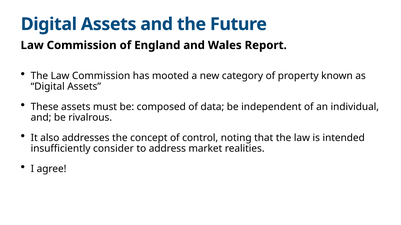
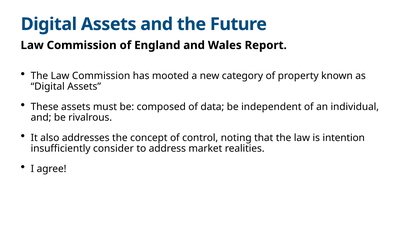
intended: intended -> intention (344, 138)
